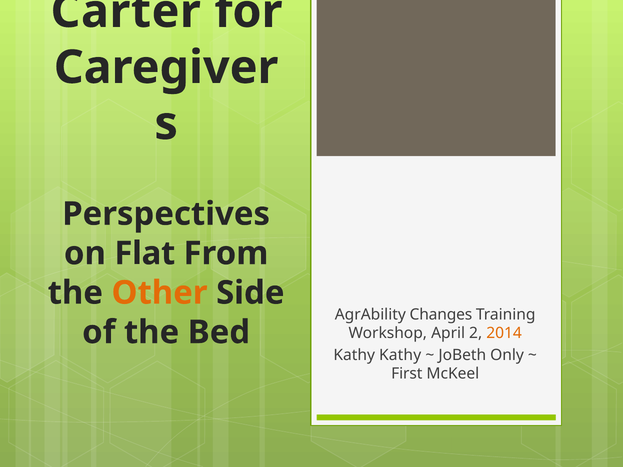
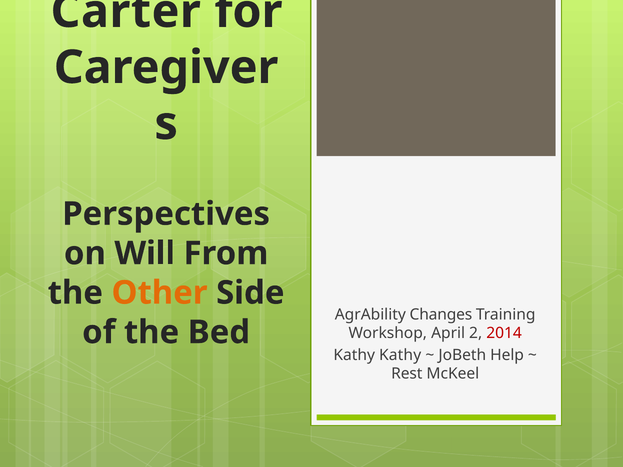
Flat: Flat -> Will (145, 254)
2014 colour: orange -> red (504, 333)
Only: Only -> Help (507, 355)
First: First -> Rest (407, 374)
